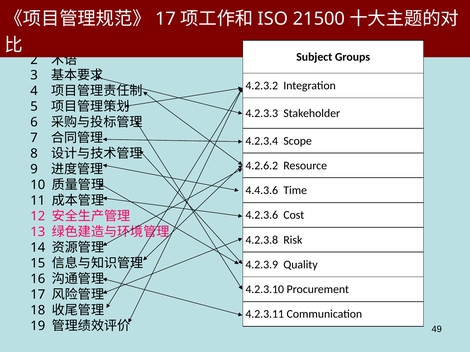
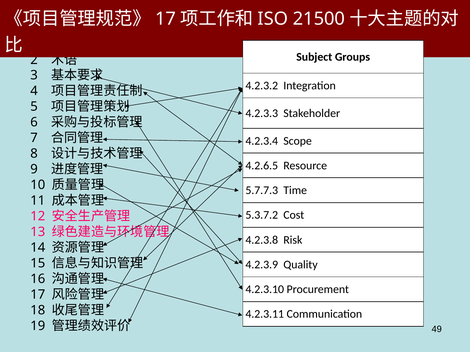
4.2.6.2: 4.2.6.2 -> 4.2.6.5 (262, 166)
4.4.3.6: 4.4.3.6 -> 5.7.7.3 (262, 191)
4.2.3.6: 4.2.3.6 -> 5.3.7.2 (262, 215)
